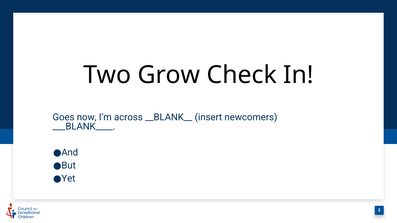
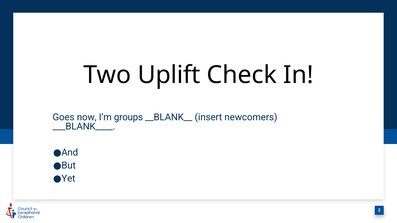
Grow: Grow -> Uplift (169, 75)
across: across -> groups (128, 117)
